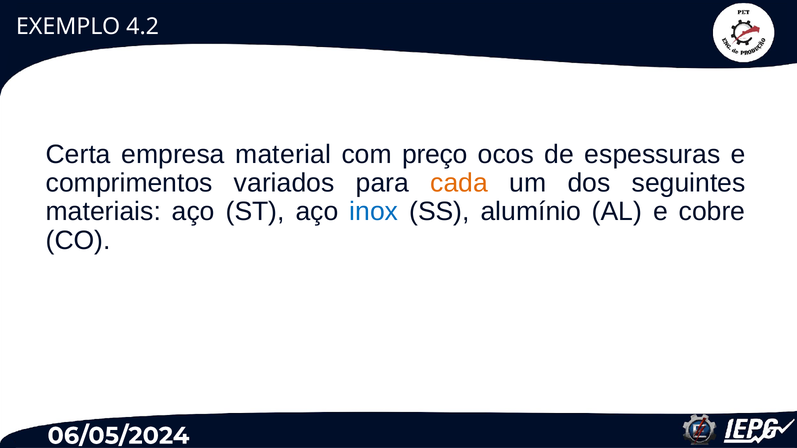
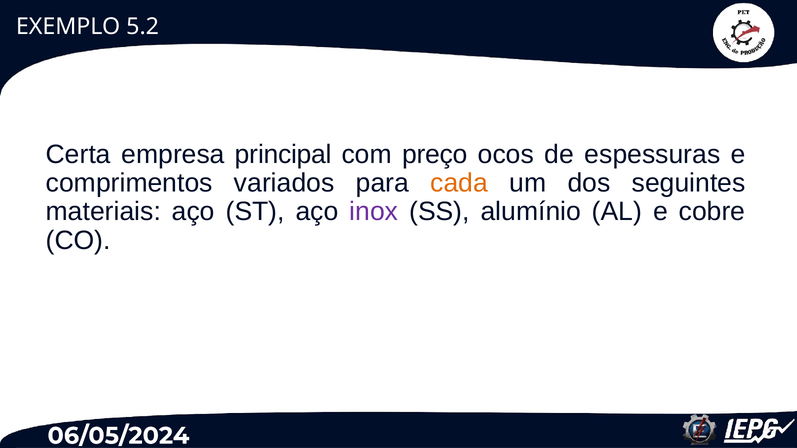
4.2: 4.2 -> 5.2 (143, 26)
material: material -> principal (283, 154)
inox colour: blue -> purple (374, 212)
